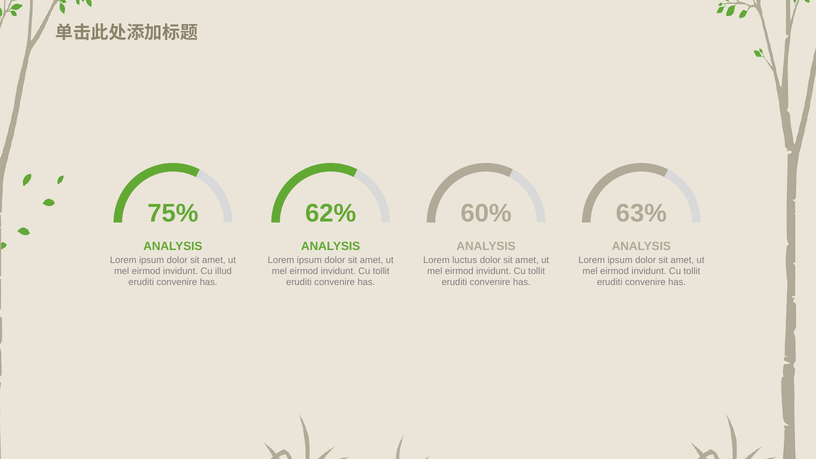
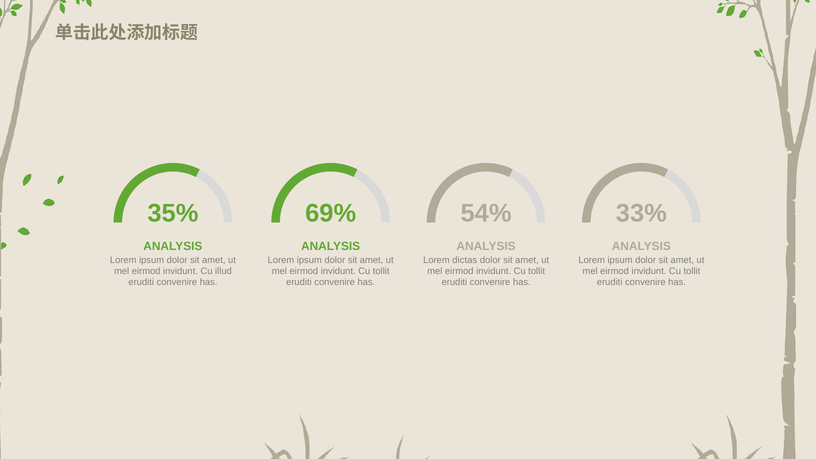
75%: 75% -> 35% (173, 214)
62%: 62% -> 69% (331, 214)
60%: 60% -> 54% (486, 214)
63%: 63% -> 33% (641, 214)
luctus: luctus -> dictas (465, 260)
